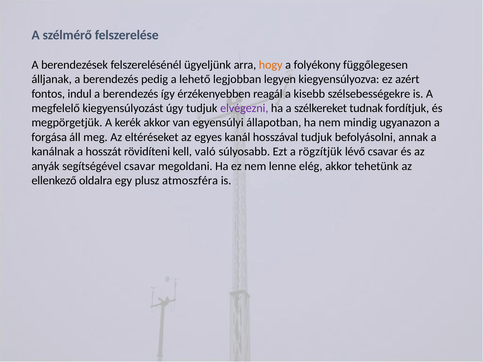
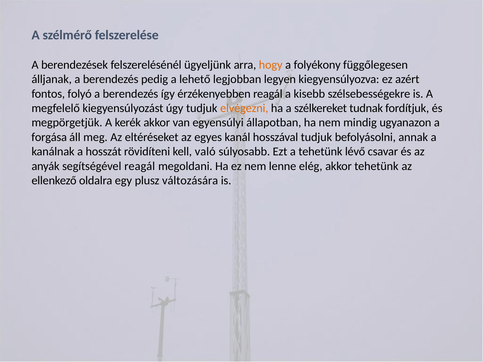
indul: indul -> folyó (80, 94)
elvégezni colour: purple -> orange (244, 108)
a rögzítjük: rögzítjük -> tehetünk (320, 152)
segítségével csavar: csavar -> reagál (140, 166)
atmoszféra: atmoszféra -> változására (190, 181)
